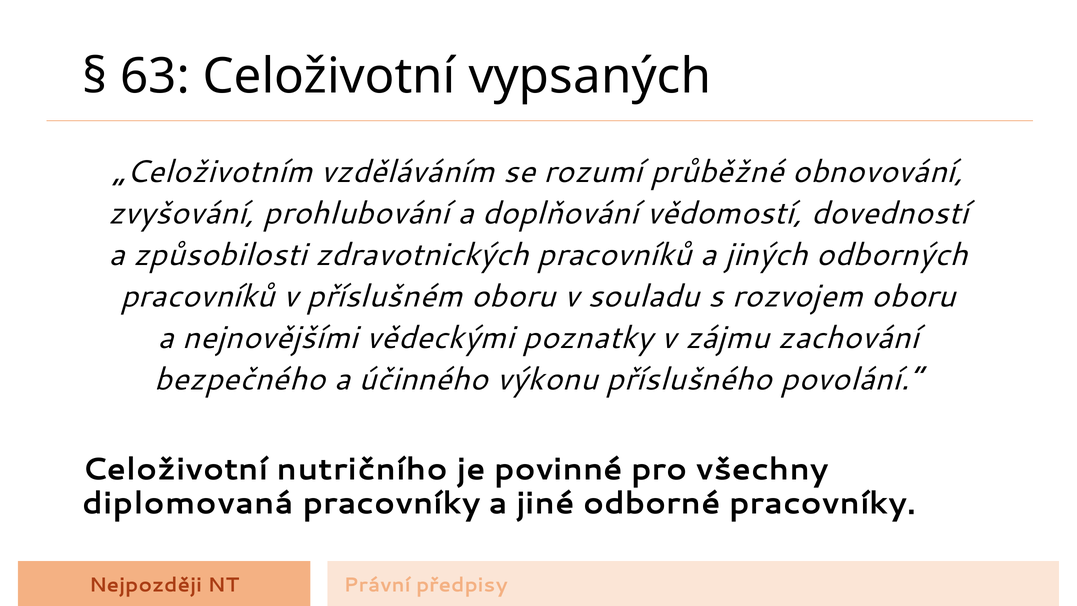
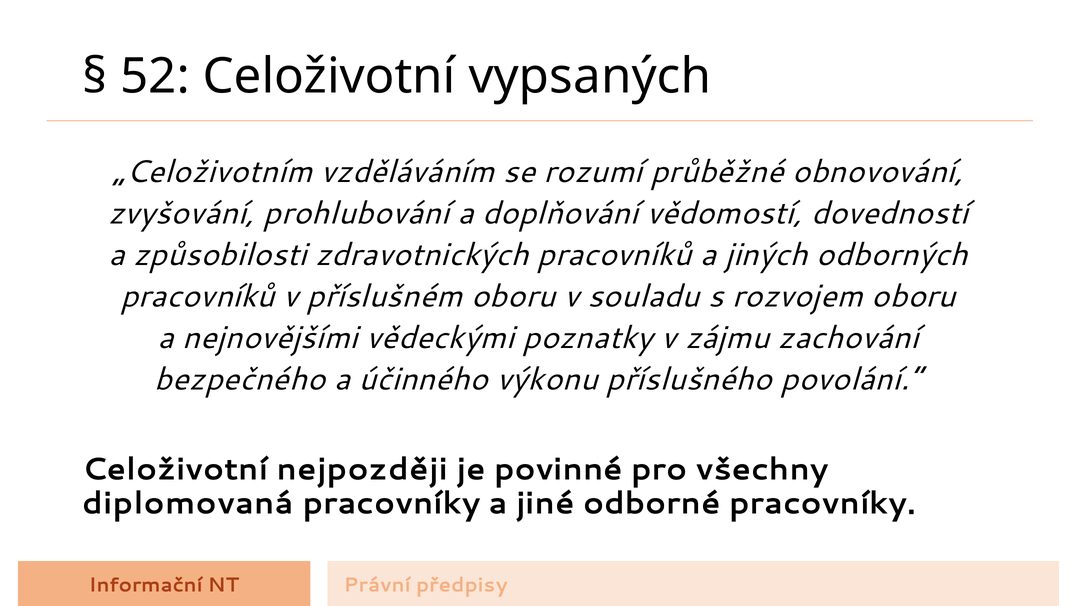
63: 63 -> 52 (155, 77)
nutričního: nutričního -> nejpozději (362, 469)
Nejpozději: Nejpozději -> Informační (146, 585)
